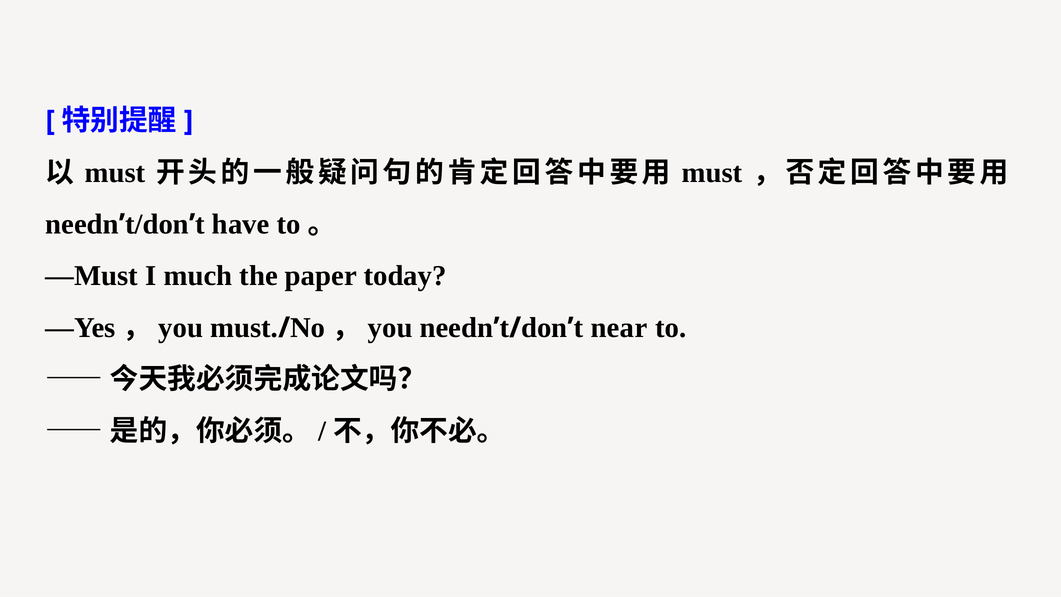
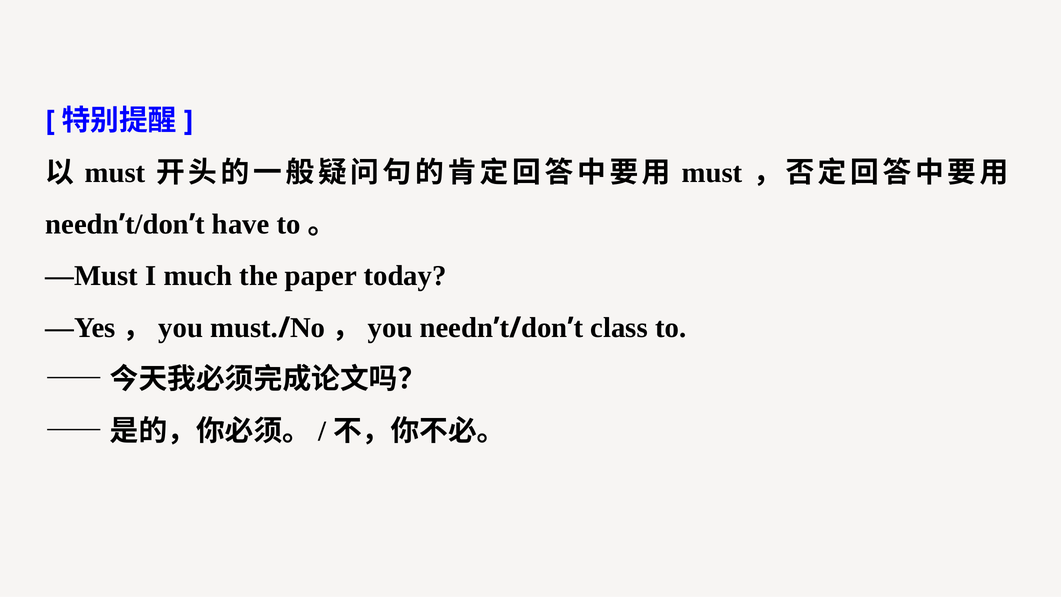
near: near -> class (619, 328)
